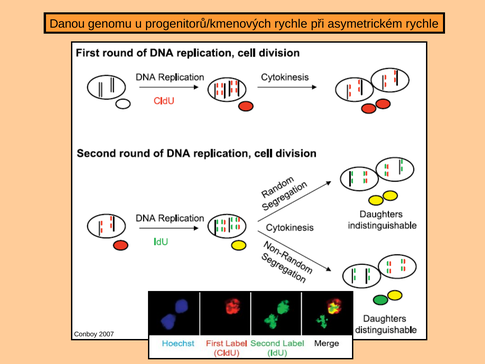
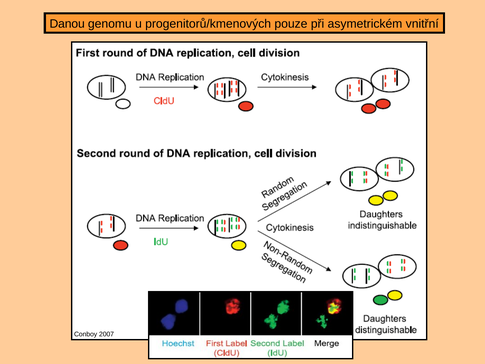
progenitorů/kmenových rychle: rychle -> pouze (291, 24)
asymetrickém rychle: rychle -> vnitřní (422, 24)
